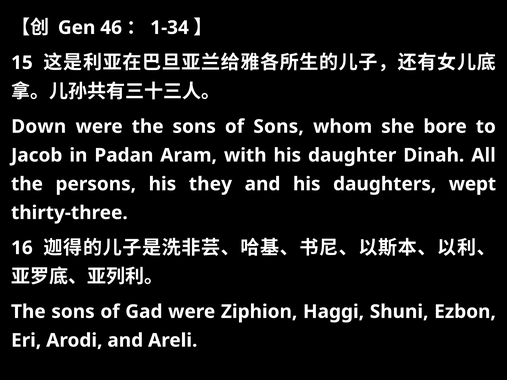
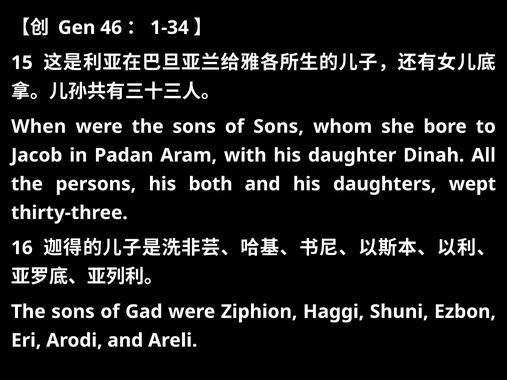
Down: Down -> When (39, 127)
they: they -> both (211, 184)
